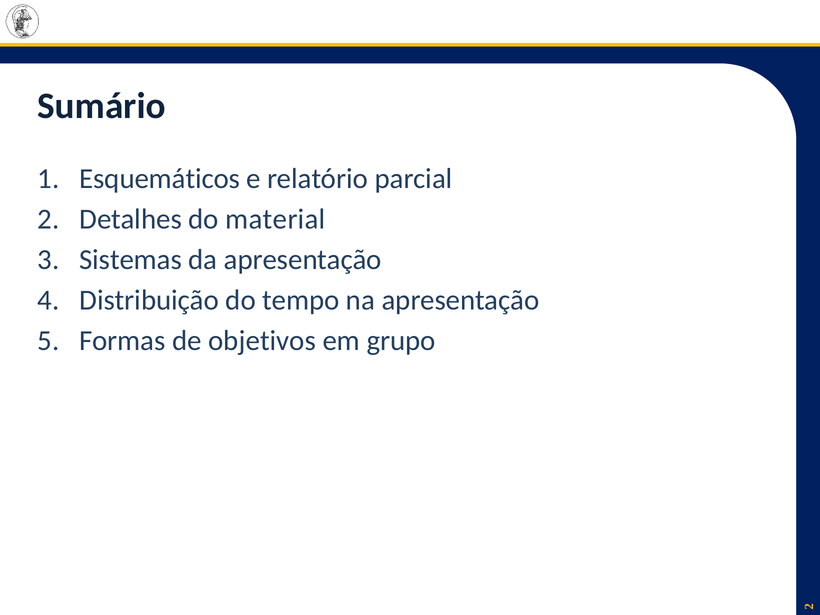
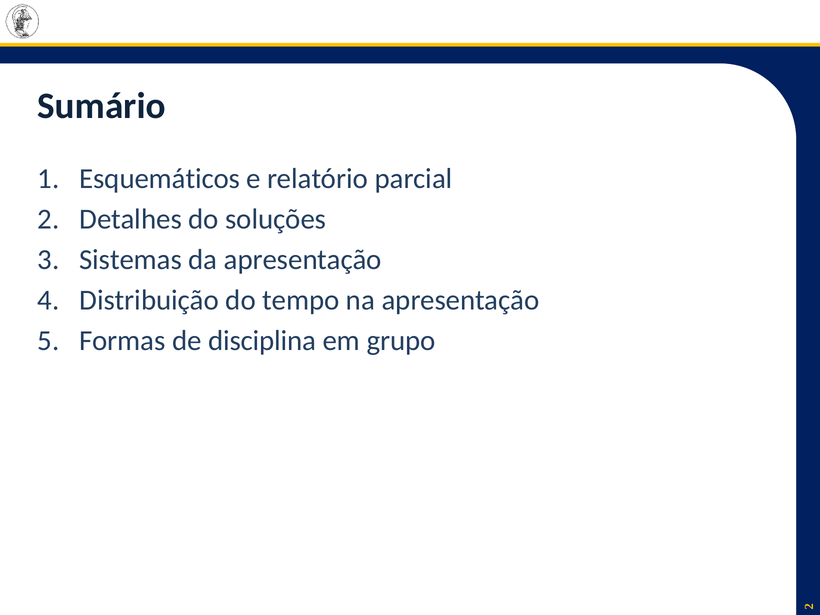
material: material -> soluções (276, 219)
objetivos: objetivos -> disciplina (262, 341)
